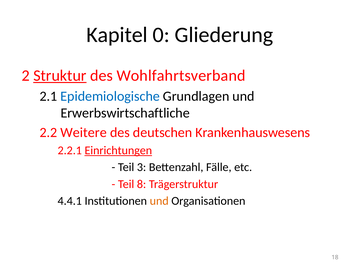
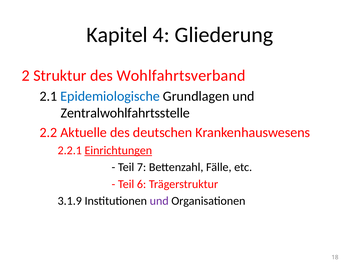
0: 0 -> 4 (161, 35)
Struktur underline: present -> none (60, 76)
Erwerbswirtschaftliche: Erwerbswirtschaftliche -> Zentralwohlfahrtsstelle (125, 113)
Weitere: Weitere -> Aktuelle (84, 133)
3: 3 -> 7 (142, 167)
8: 8 -> 6 (142, 184)
4.4.1: 4.4.1 -> 3.1.9 (70, 201)
und colour: orange -> purple (159, 201)
